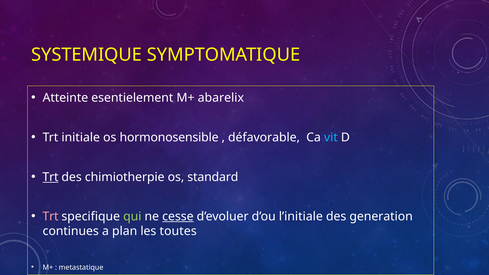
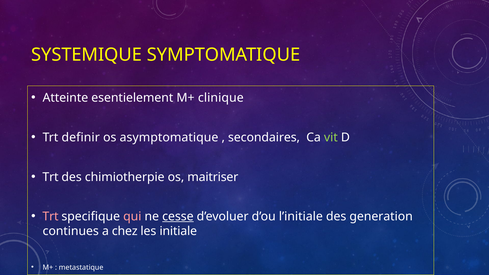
abarelix: abarelix -> clinique (221, 98)
initiale: initiale -> definir (81, 138)
hormonosensible: hormonosensible -> asymptomatique (169, 138)
défavorable: défavorable -> secondaires (264, 138)
vit colour: light blue -> light green (331, 138)
Trt underline: present -> none (51, 177)
standard: standard -> maitriser (213, 177)
qui colour: light green -> pink (132, 217)
plan: plan -> chez (125, 231)
toutes: toutes -> initiale (178, 231)
